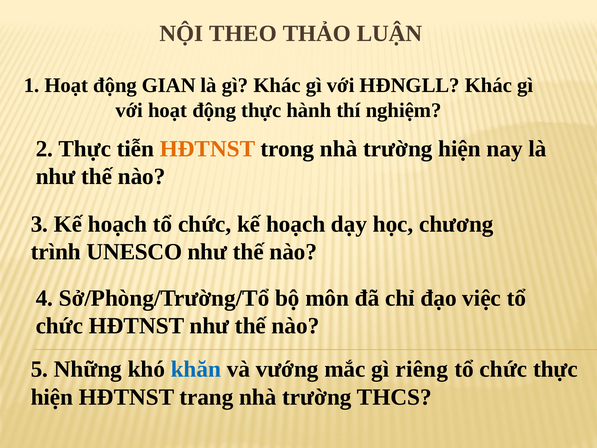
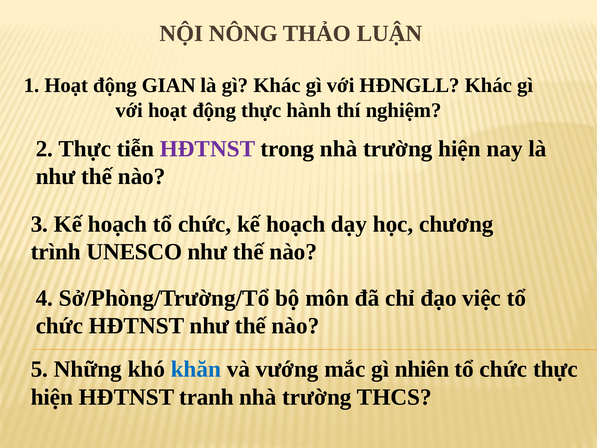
THEO: THEO -> NÔNG (243, 33)
HĐTNST colour: orange -> purple (207, 149)
riêng: riêng -> nhiên (422, 369)
trang: trang -> tranh (207, 397)
